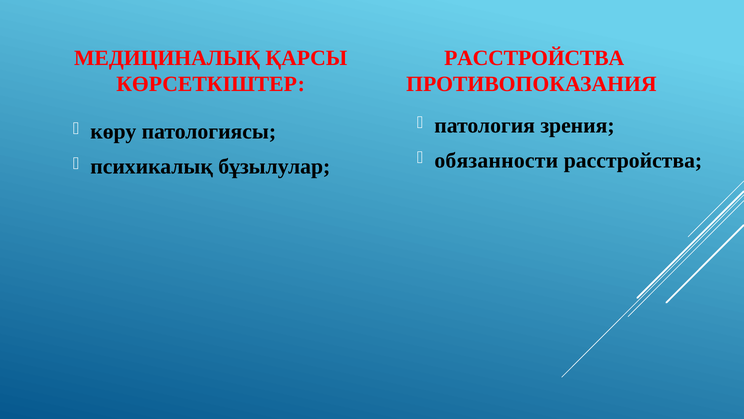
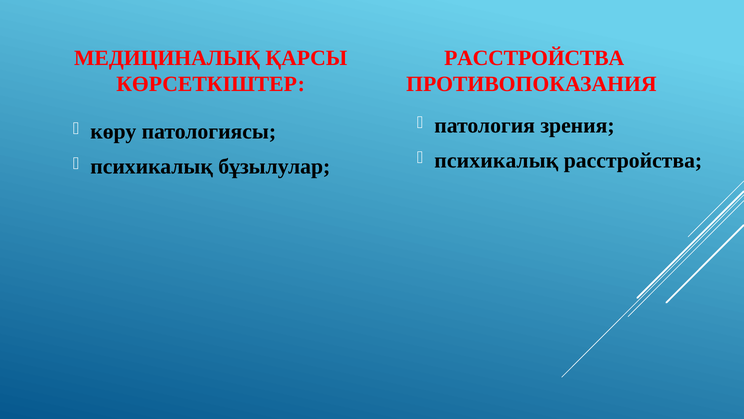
обязанности: обязанности -> психикалық (496, 160)
